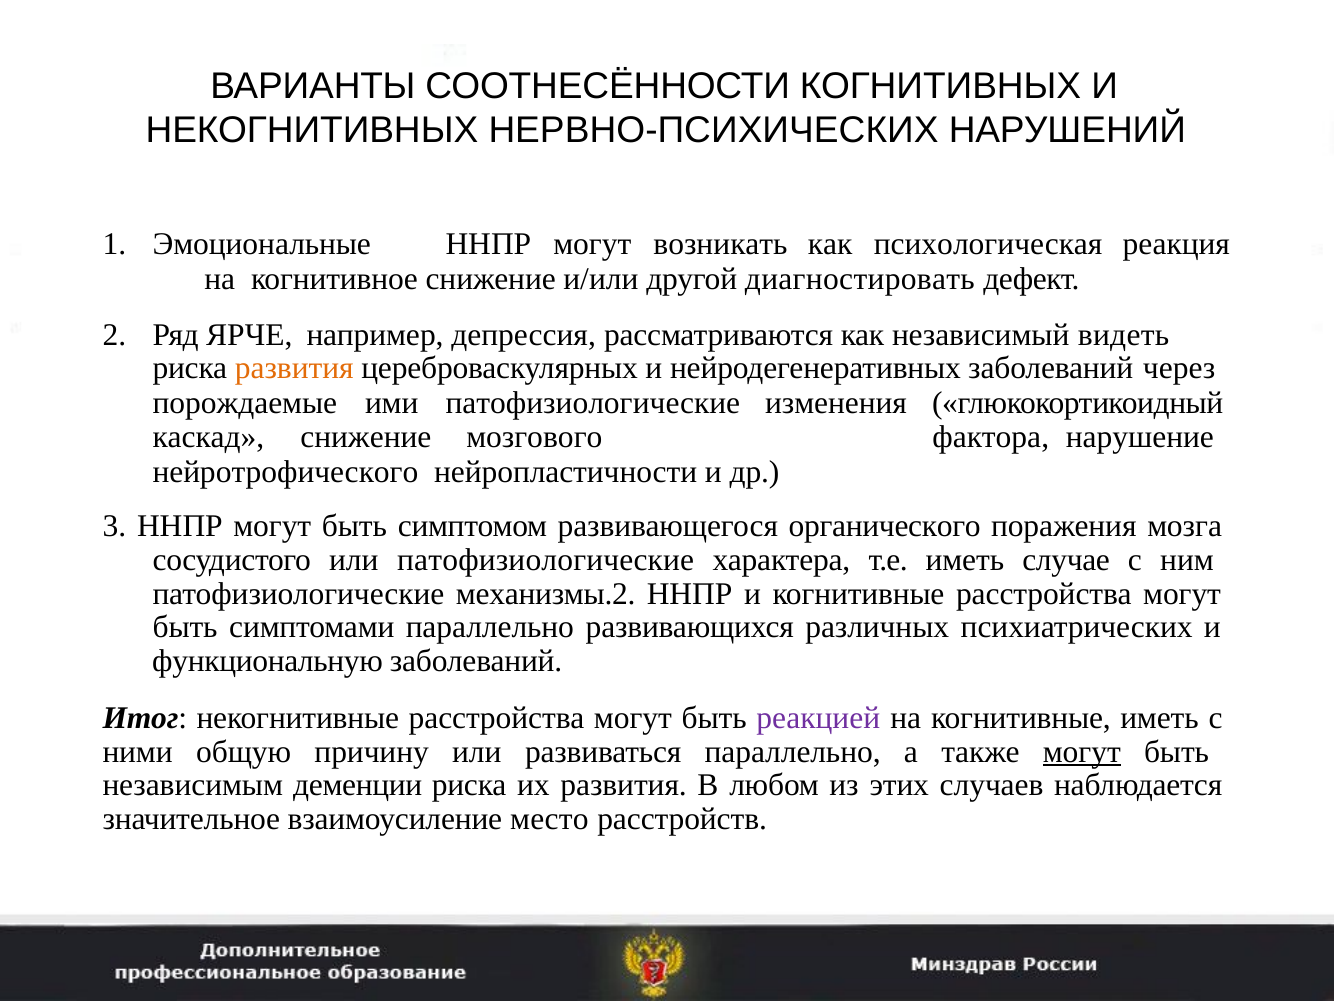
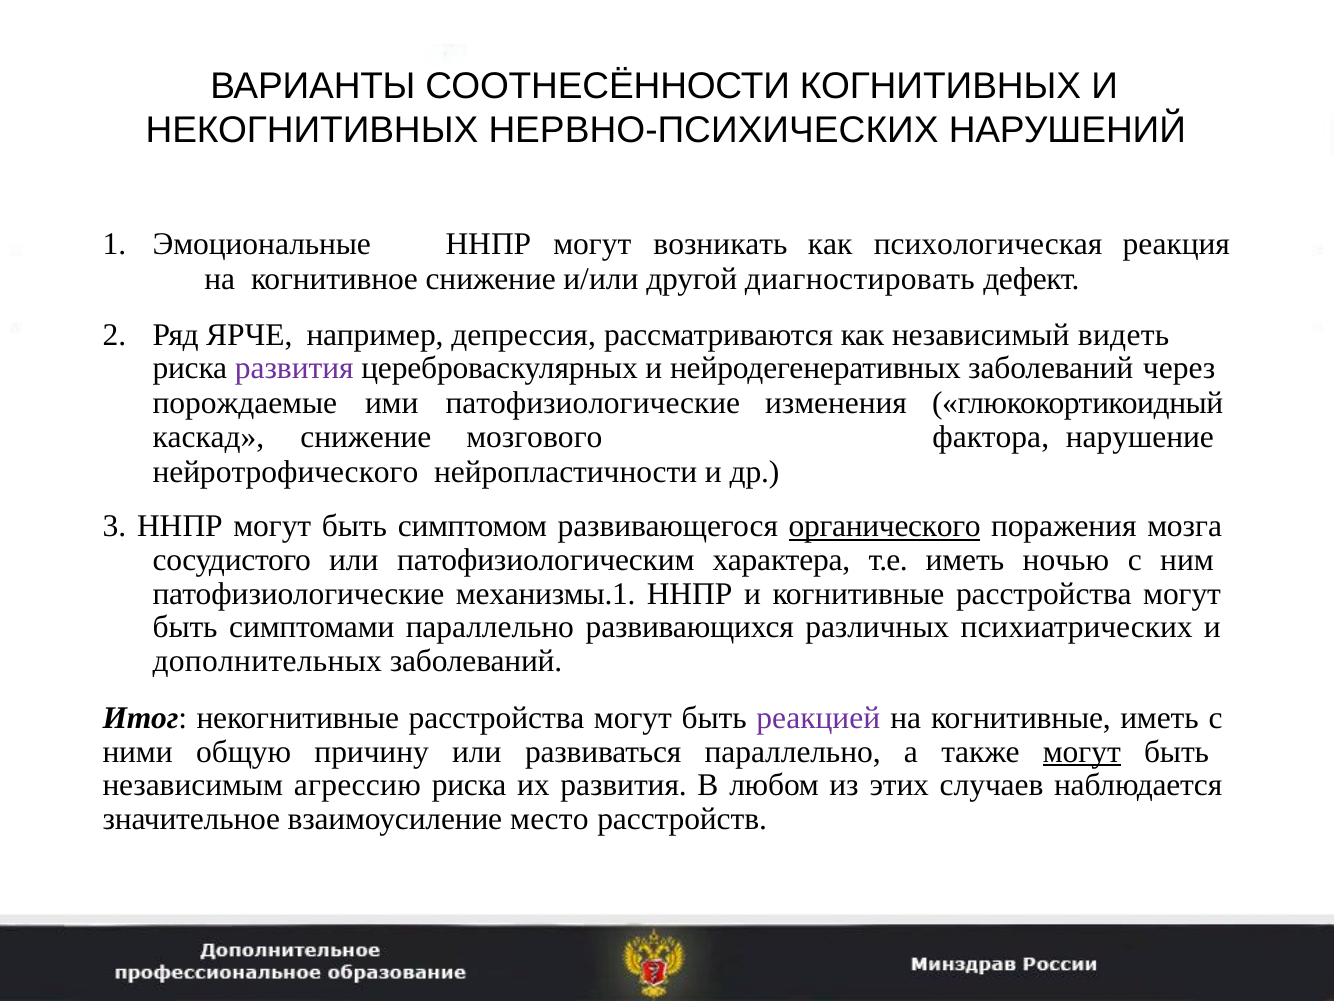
развития colour: orange -> purple (294, 368)
органического underline: none -> present (885, 526)
или патофизиологические: патофизиологические -> патофизиологическим (546, 560)
случае: случае -> ночью (1066, 560)
механизмы.2: механизмы.2 -> механизмы.1 (546, 593)
функциональную: функциональную -> дополнительных (267, 661)
деменции: деменции -> агрессию (357, 785)
